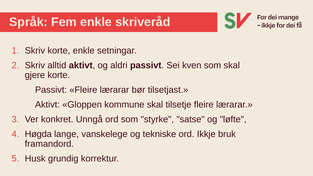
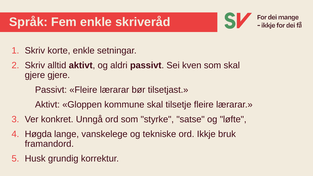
gjere korte: korte -> gjere (59, 75)
